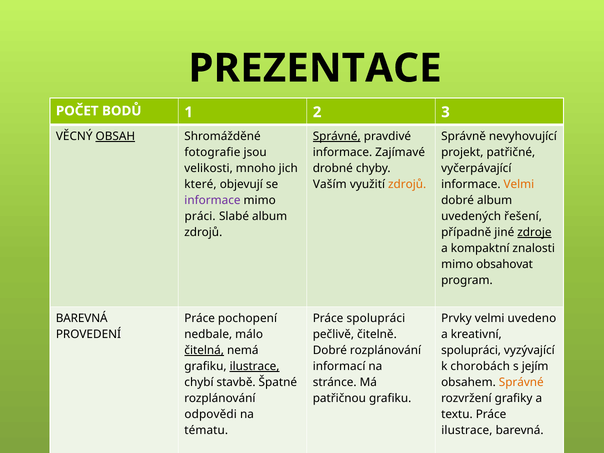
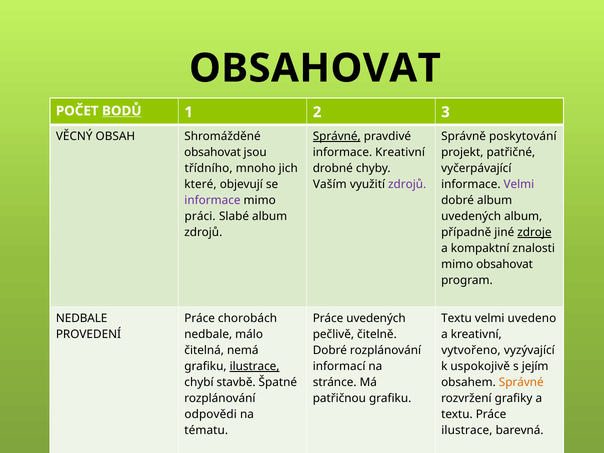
PREZENTACE: PREZENTACE -> OBSAHOVAT (315, 68)
BODŮ underline: none -> present (122, 111)
OBSAH underline: present -> none (115, 136)
Správně nevyhovující: nevyhovující -> poskytování (523, 136)
fotografie: fotografie -> obsahovat (213, 152)
informace Zajímavé: Zajímavé -> Kreativní (400, 152)
velikosti: velikosti -> třídního (209, 168)
zdrojů colour: orange -> purple (407, 184)
Velmi colour: orange -> purple (519, 184)
uvedených řešení: řešení -> album (523, 216)
BAREVNÁ: BAREVNÁ -> NEDBALE (82, 318)
Práce pochopení: pochopení -> chorobách (248, 318)
Práce spolupráci: spolupráci -> uvedených (376, 318)
Prvky: Prvky -> Textu (456, 318)
čitelná underline: present -> none (204, 350)
spolupráci: spolupráci -> vytvořeno (471, 350)
chorobách: chorobách -> uspokojivě (480, 366)
